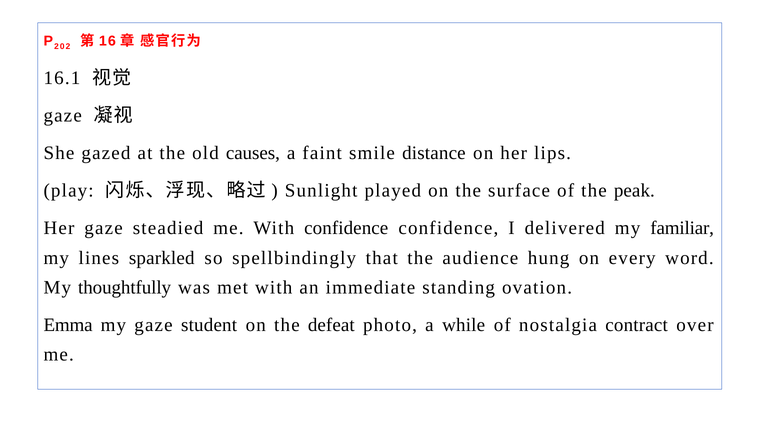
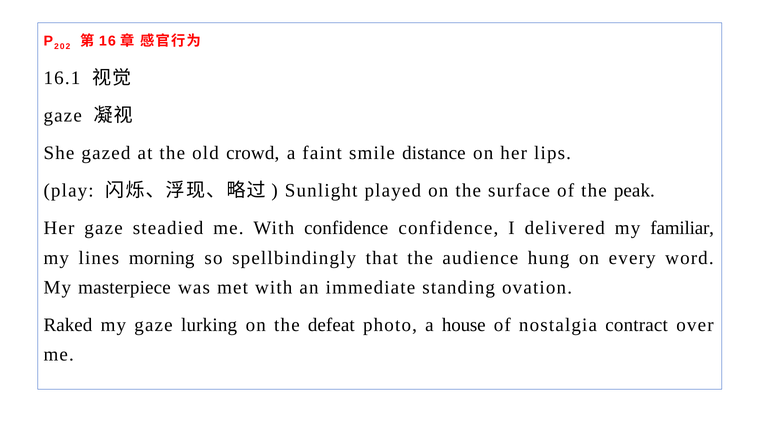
causes: causes -> crowd (253, 153)
sparkled: sparkled -> morning (162, 258)
thoughtfully: thoughtfully -> masterpiece (124, 288)
Emma: Emma -> Raked (68, 325)
student: student -> lurking (209, 325)
while: while -> house (464, 325)
